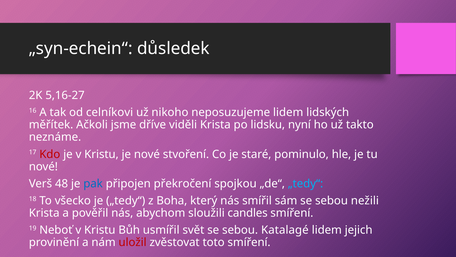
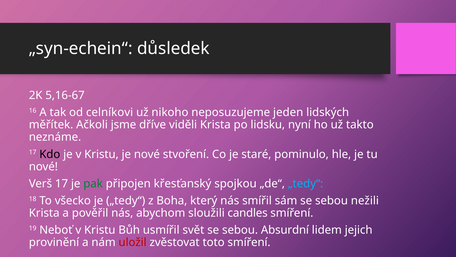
5,16-27: 5,16-27 -> 5,16-67 (65, 95)
neposuzujeme lidem: lidem -> jeden (288, 112)
Kdo colour: red -> black (50, 154)
Verš 48: 48 -> 17 (62, 183)
pak colour: blue -> green (93, 183)
překročení: překročení -> křesťanský (183, 183)
Katalagé: Katalagé -> Absurdní (285, 230)
